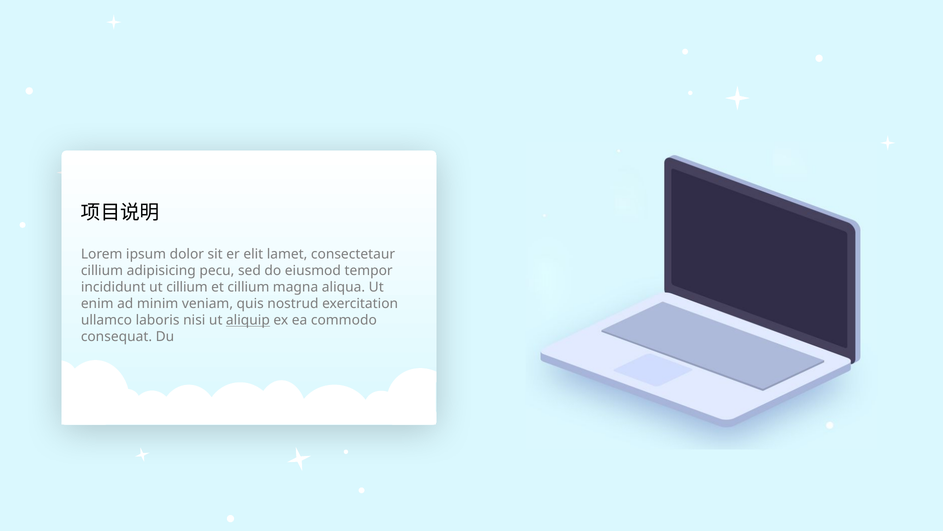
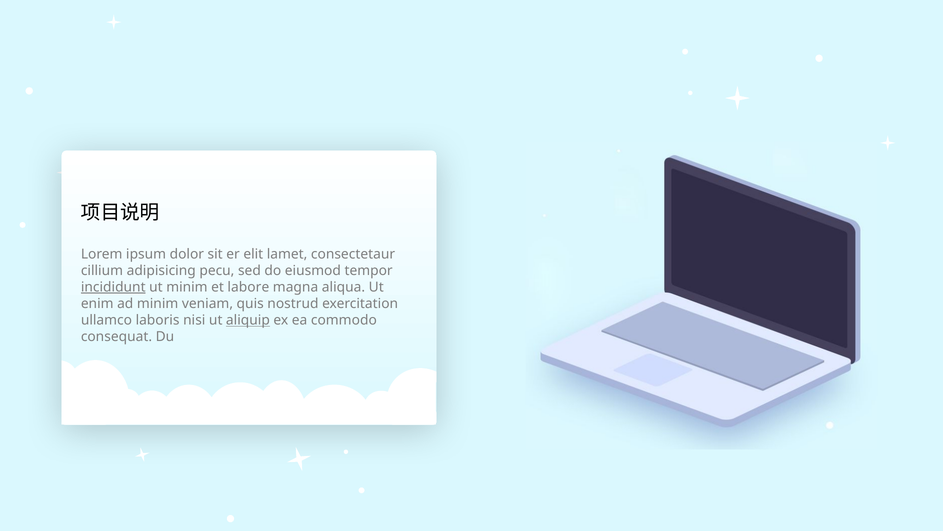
incididunt underline: none -> present (113, 287)
ut cillium: cillium -> minim (187, 287)
et cillium: cillium -> labore (248, 287)
